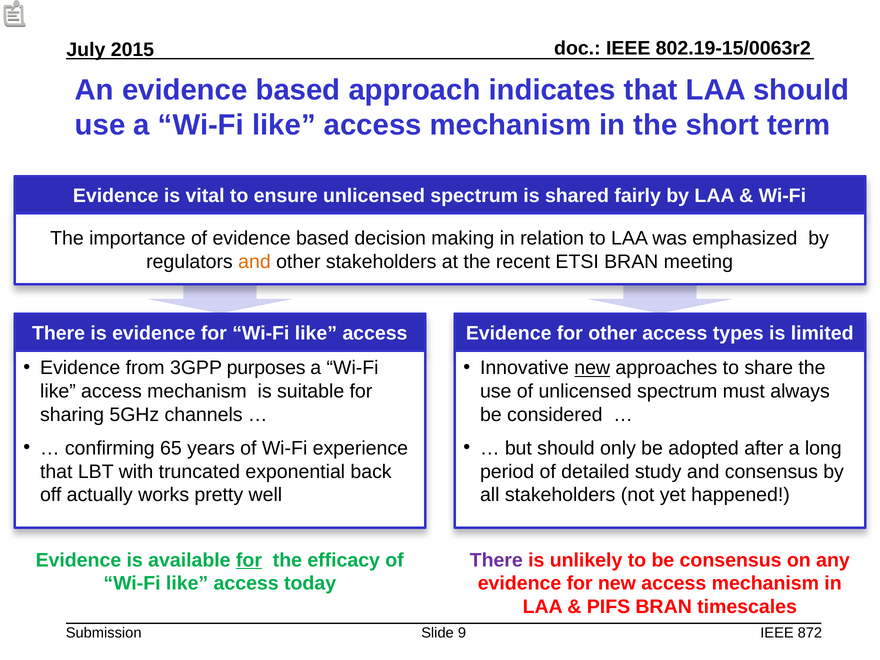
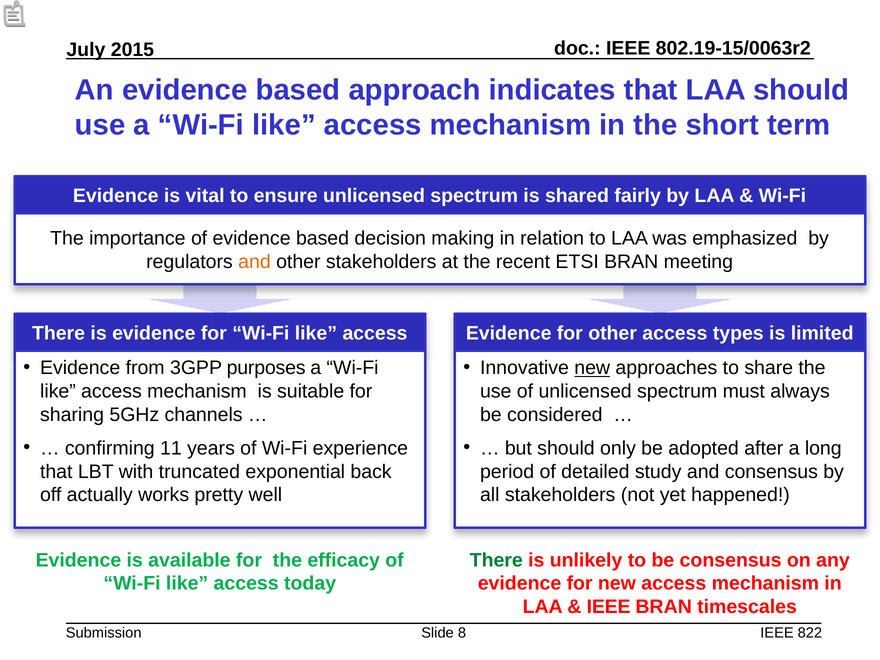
65: 65 -> 11 (171, 448)
for underline: present -> none (249, 560)
There colour: purple -> green (496, 560)
PIFS: PIFS -> IEEE (609, 607)
9: 9 -> 8 (462, 633)
872: 872 -> 822 (810, 633)
